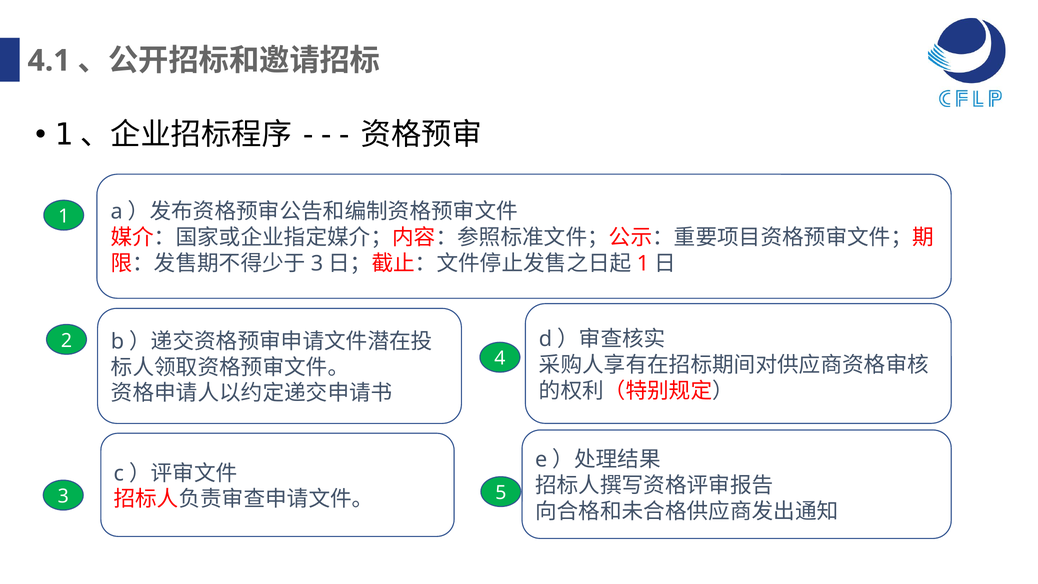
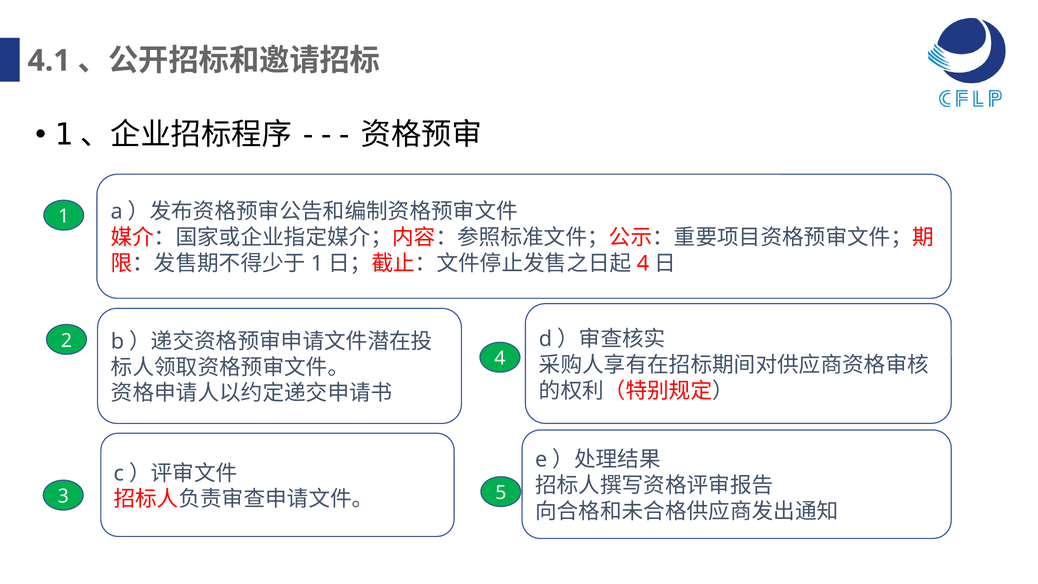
3: 3 -> 1 (317, 264)
1: 1 -> 4 (643, 264)
